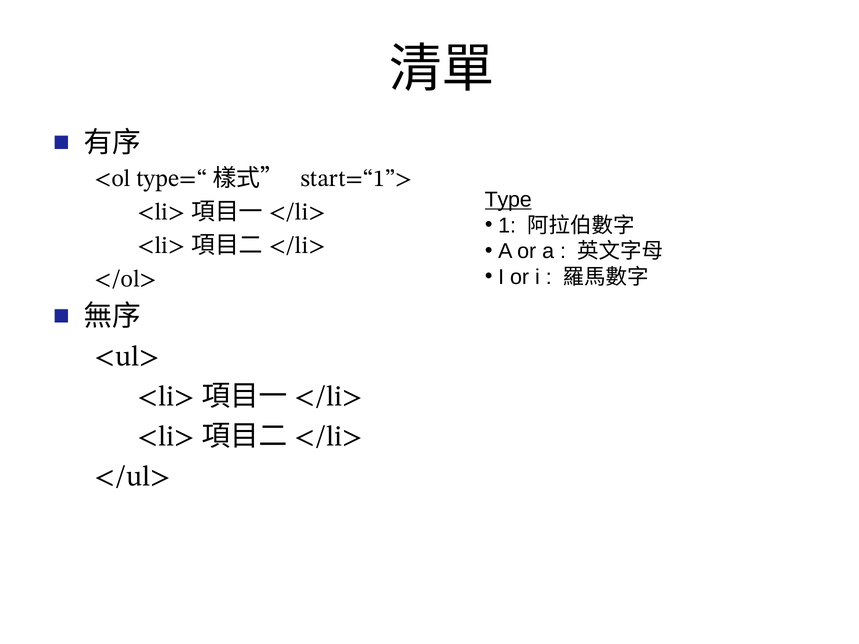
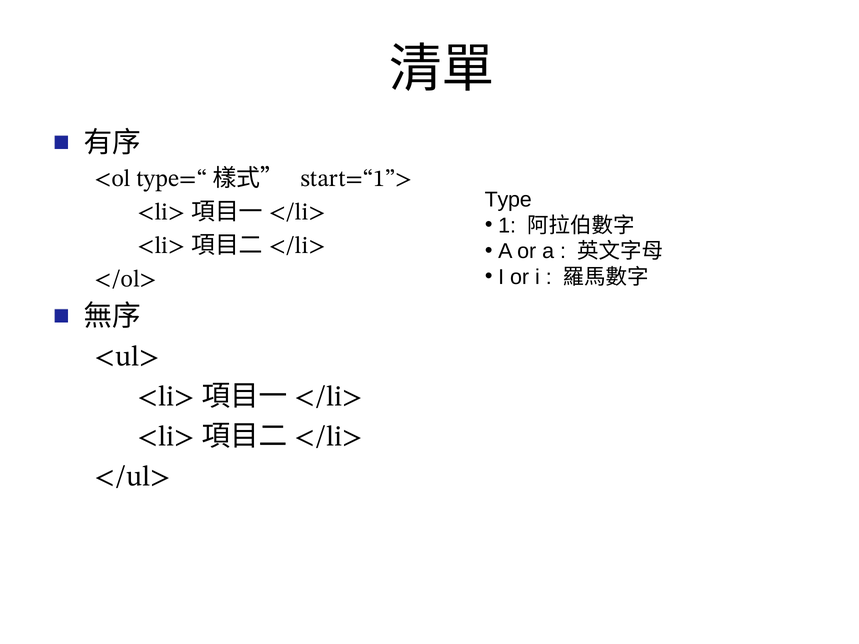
Type underline: present -> none (508, 200)
